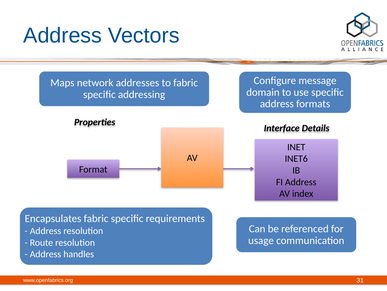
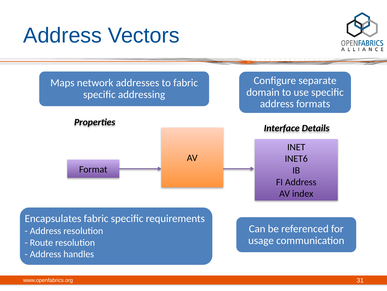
message: message -> separate (317, 80)
